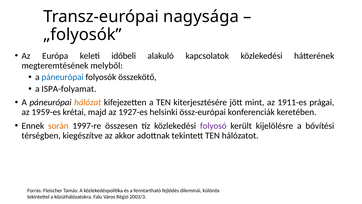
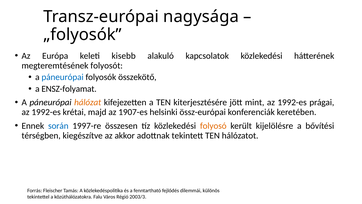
időbeli: időbeli -> kisebb (124, 56)
melyből: melyből -> folyosót (107, 65)
ISPA-folyamat: ISPA-folyamat -> ENSZ-folyamat (69, 89)
1911-es: 1911-es -> 1992-es (292, 102)
1959-es: 1959-es -> 1992-es (46, 112)
1927-es: 1927-es -> 1907-es (133, 112)
során colour: orange -> blue (58, 126)
folyosó colour: purple -> orange (213, 126)
